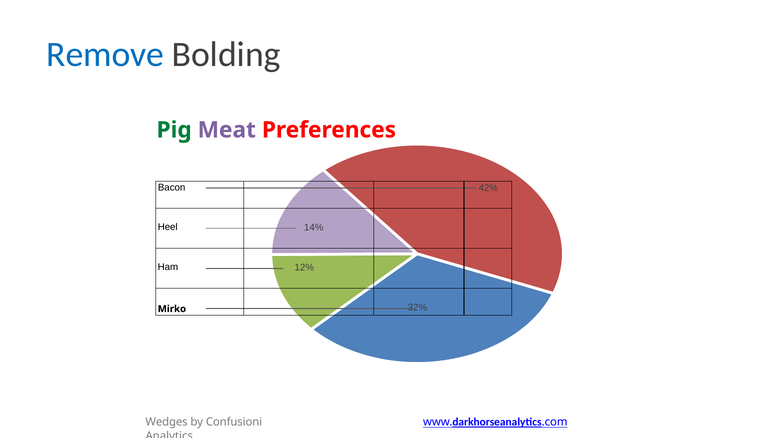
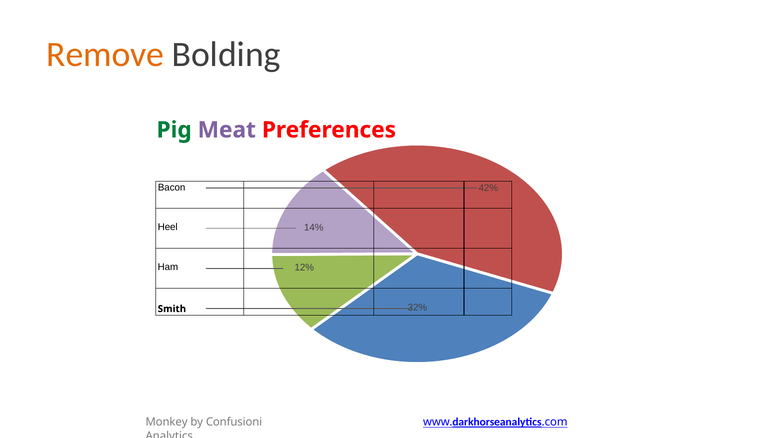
Remove colour: blue -> orange (105, 54)
Mirko: Mirko -> Smith (172, 309)
Wedges: Wedges -> Monkey (167, 422)
